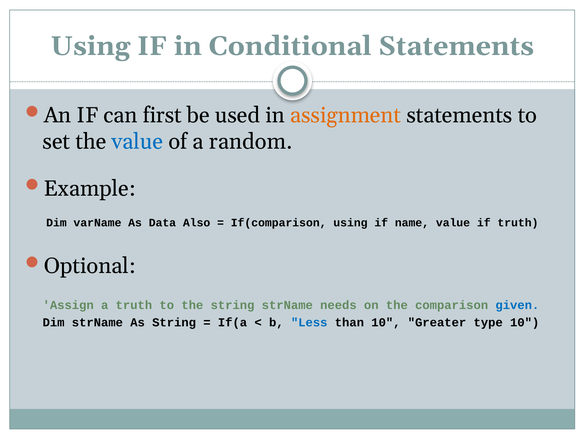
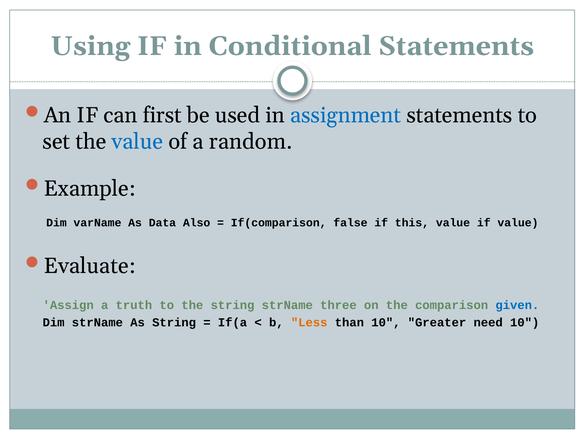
assignment colour: orange -> blue (346, 115)
If(comparison using: using -> false (350, 223)
name: name -> this (412, 223)
if truth: truth -> value (518, 223)
Optional: Optional -> Evaluate (90, 266)
needs: needs -> three (338, 305)
Less colour: blue -> orange (309, 322)
type: type -> need (488, 322)
